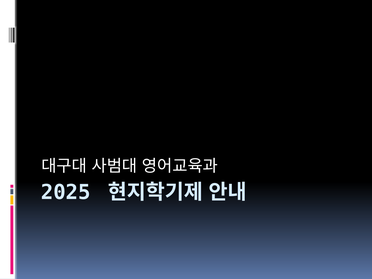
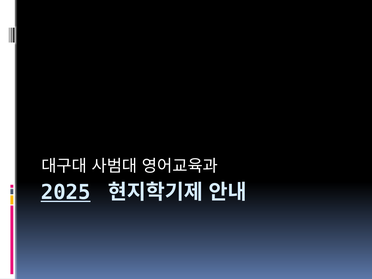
2025 underline: none -> present (66, 192)
